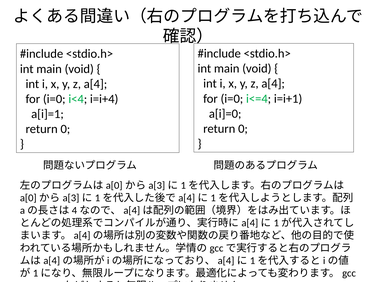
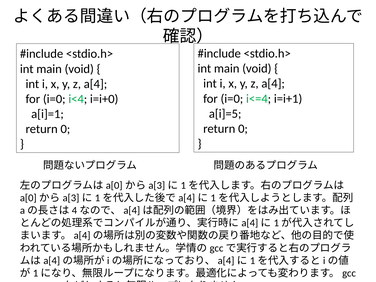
i=i+4: i=i+4 -> i=i+0 (104, 99)
a[i]=0: a[i]=0 -> a[i]=5 (225, 114)
